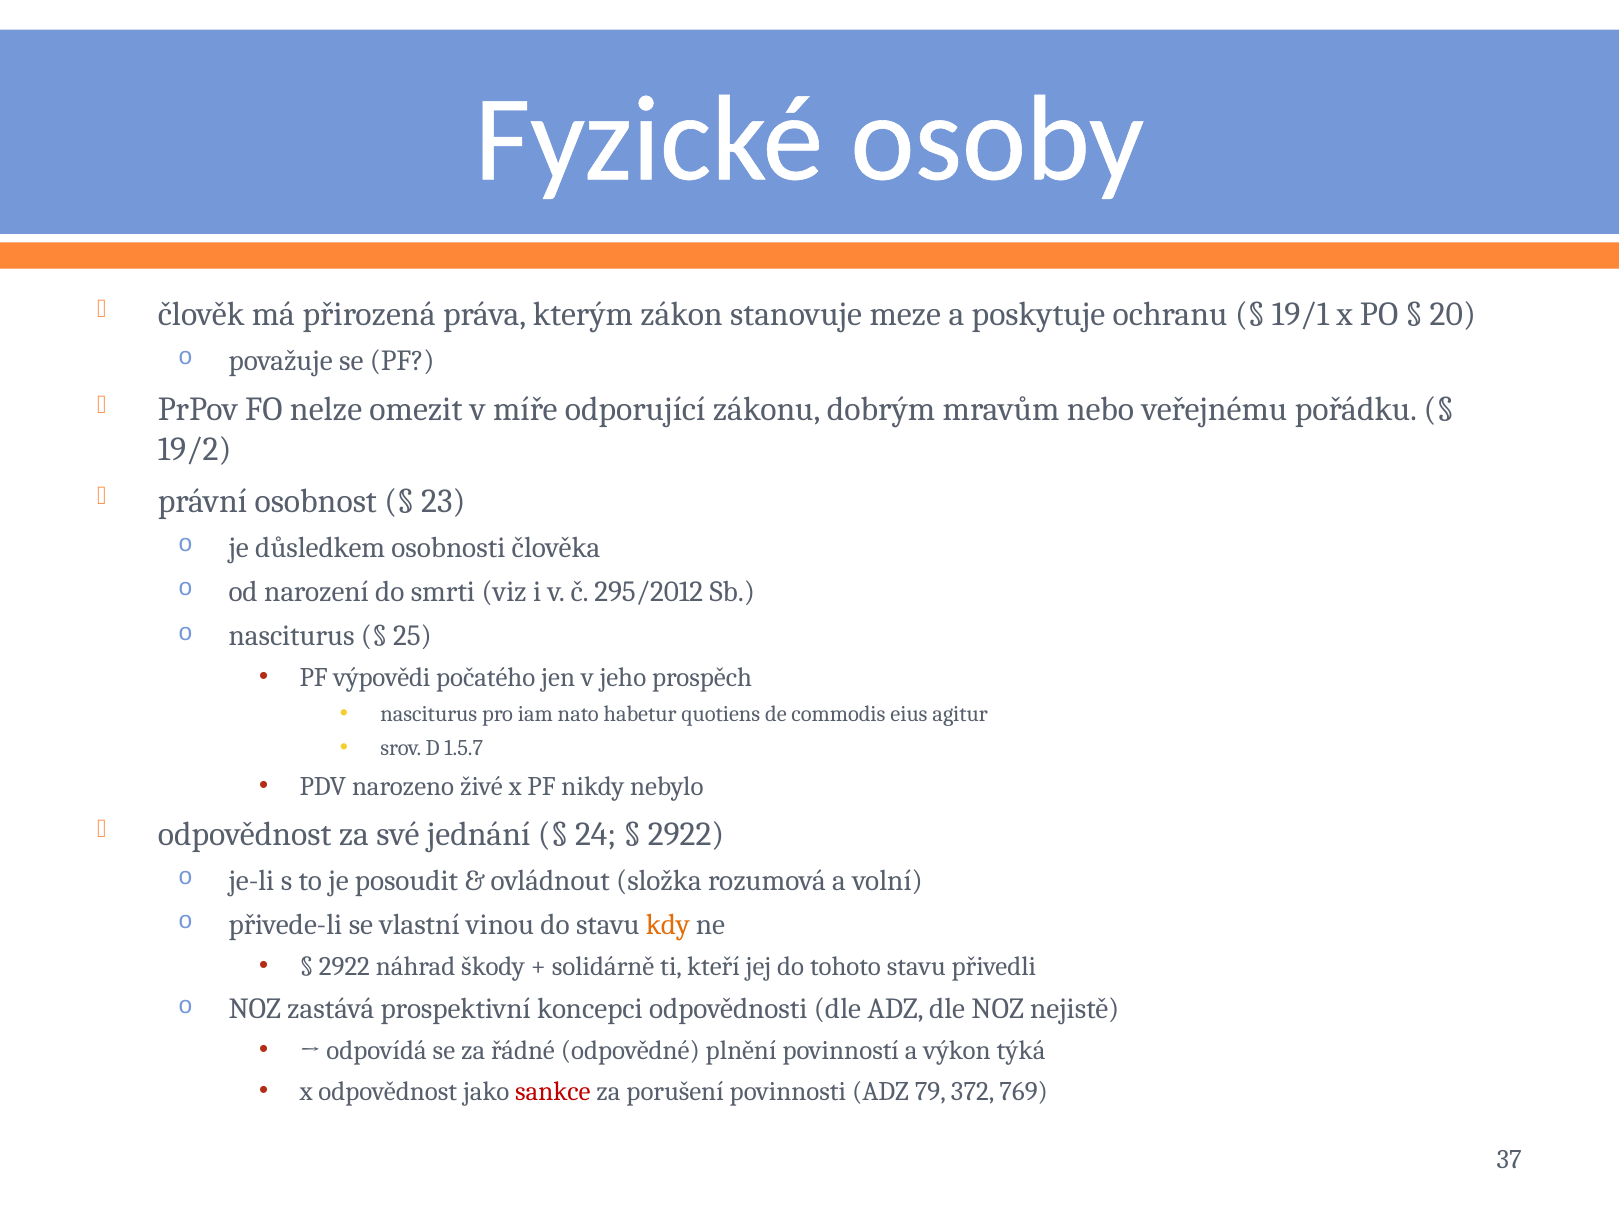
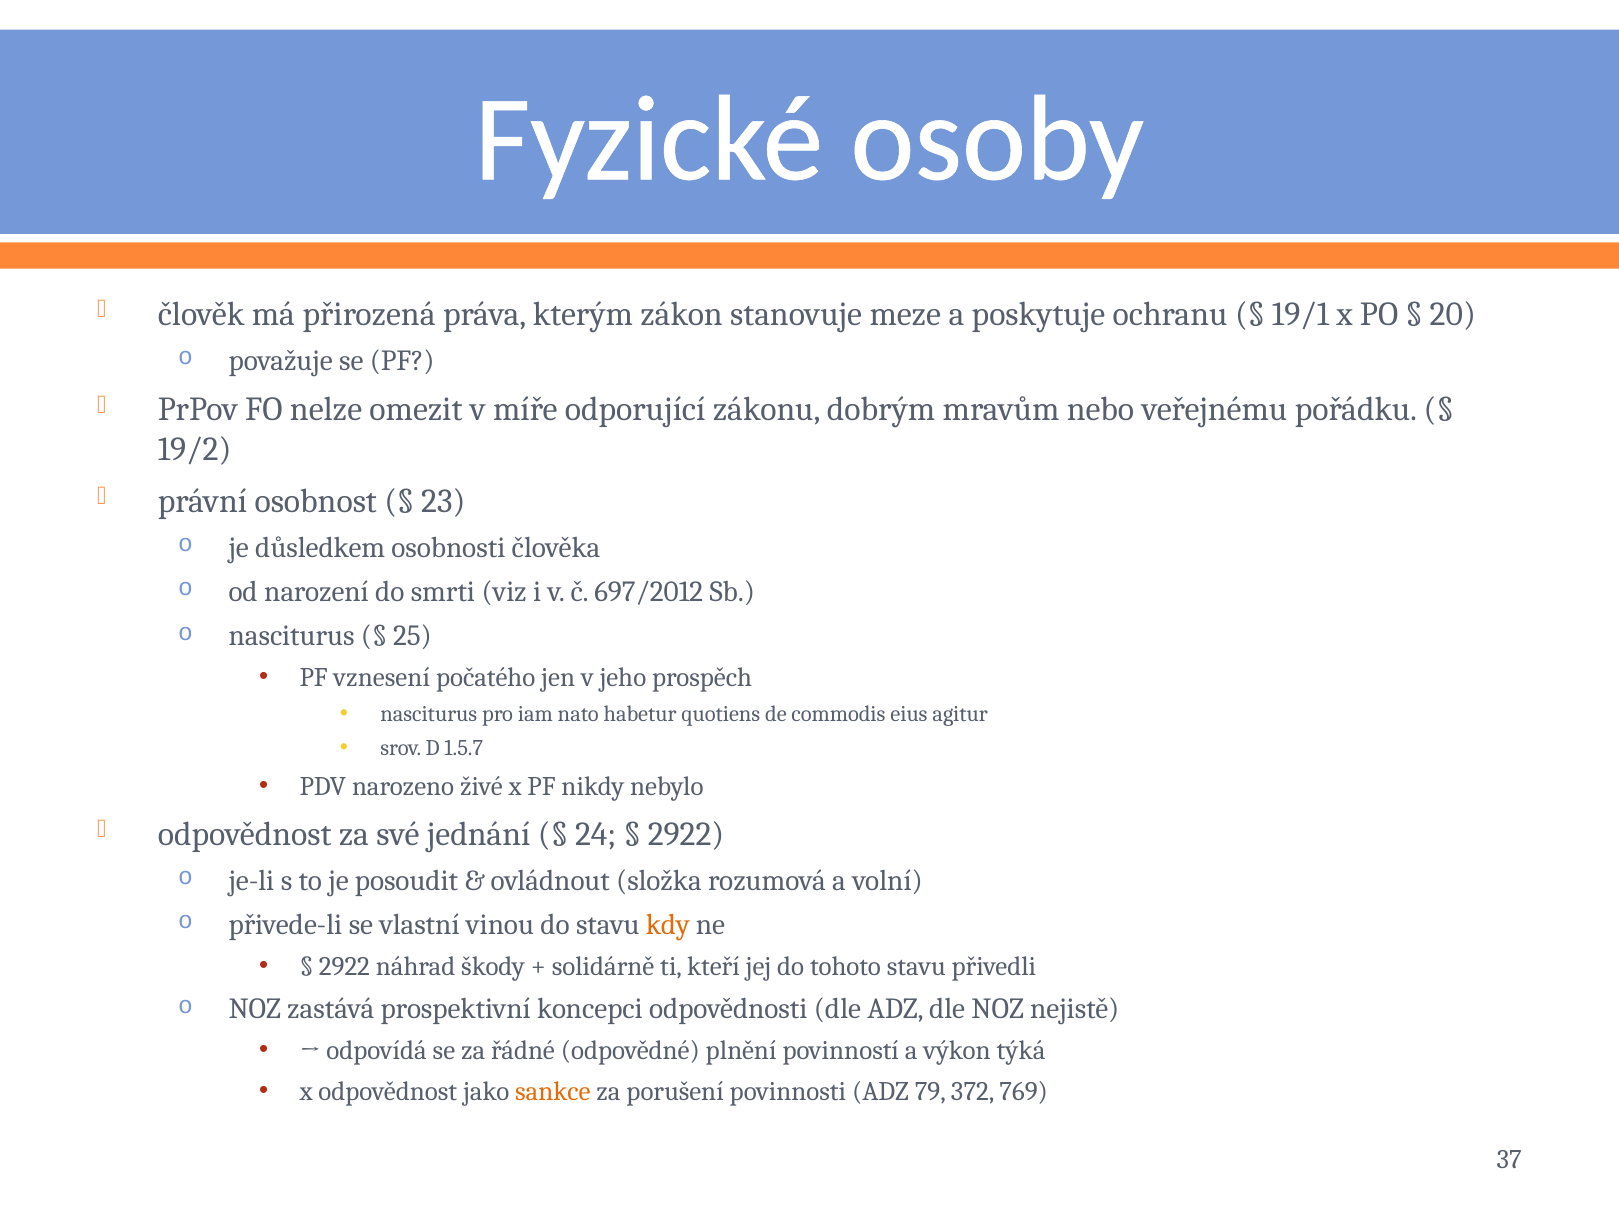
295/2012: 295/2012 -> 697/2012 (649, 592)
výpovědi: výpovědi -> vznesení (382, 677)
sankce colour: red -> orange (553, 1091)
